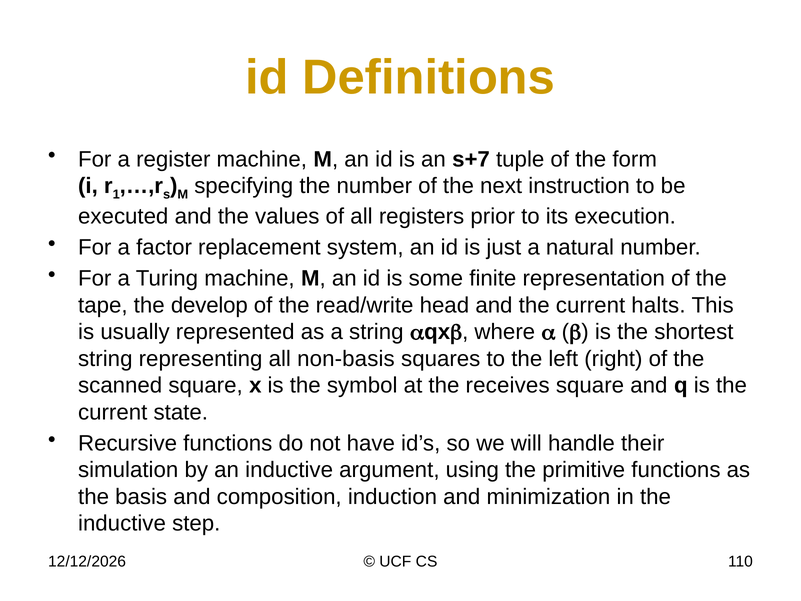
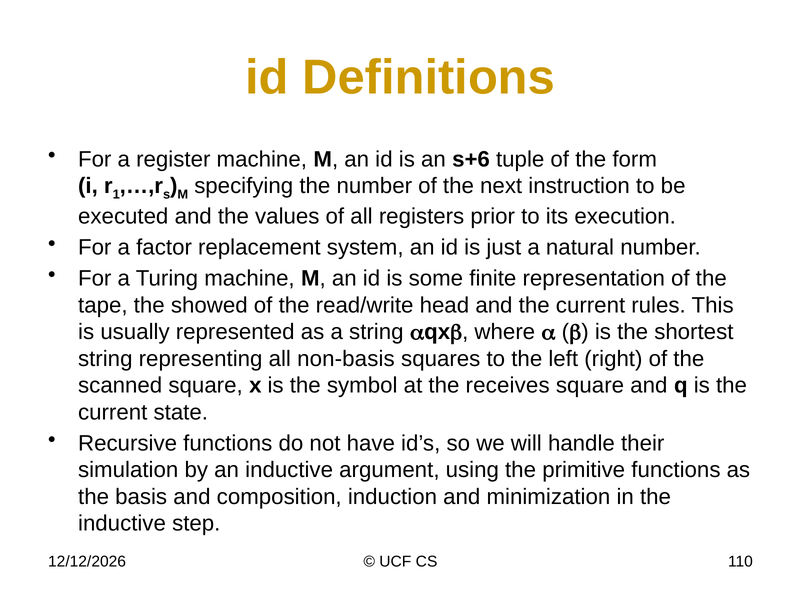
s+7: s+7 -> s+6 (471, 159)
develop: develop -> showed (209, 305)
halts: halts -> rules (659, 305)
